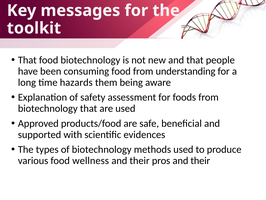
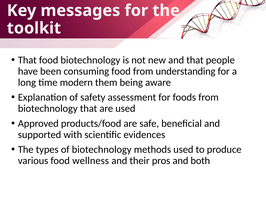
hazards: hazards -> modern (76, 82)
pros and their: their -> both (200, 160)
